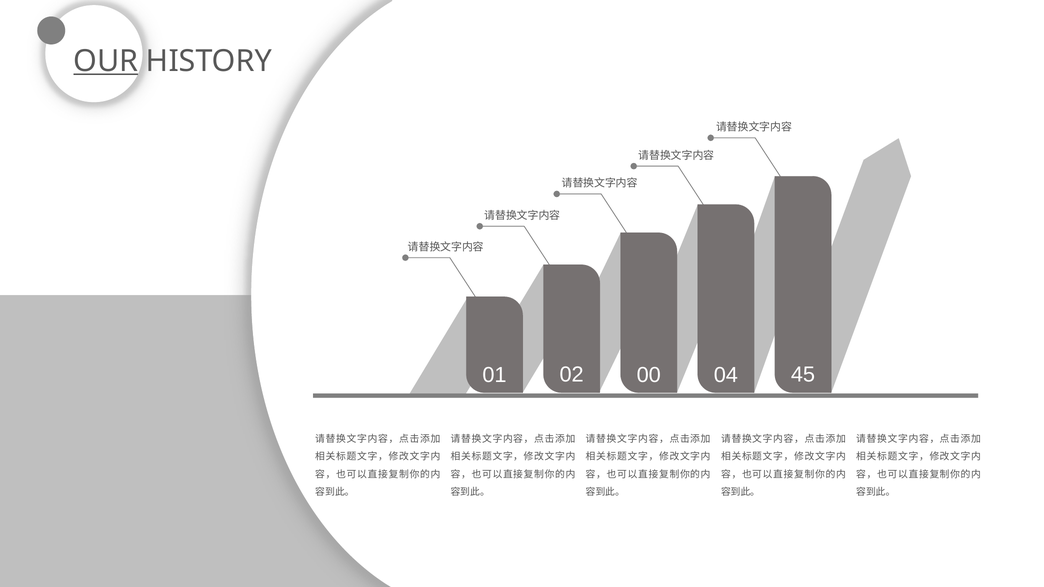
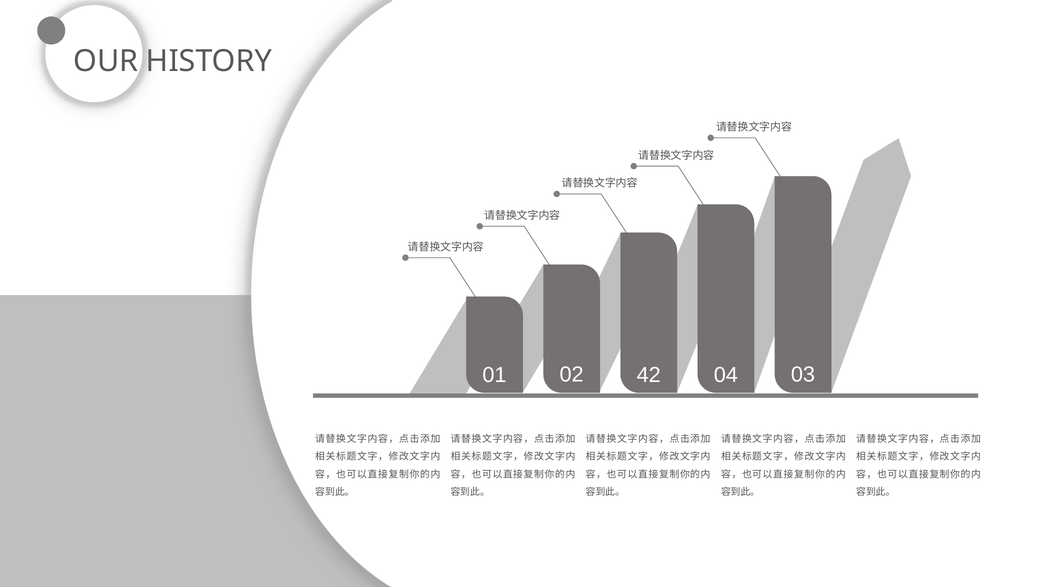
OUR underline: present -> none (106, 61)
00: 00 -> 42 (649, 375)
45: 45 -> 03 (803, 375)
